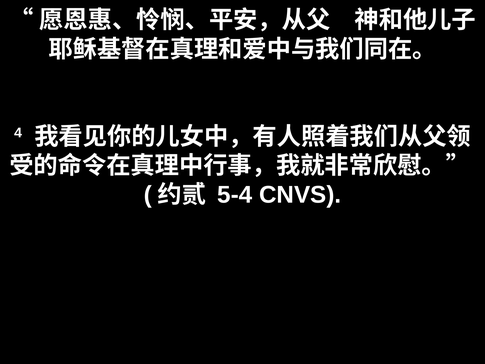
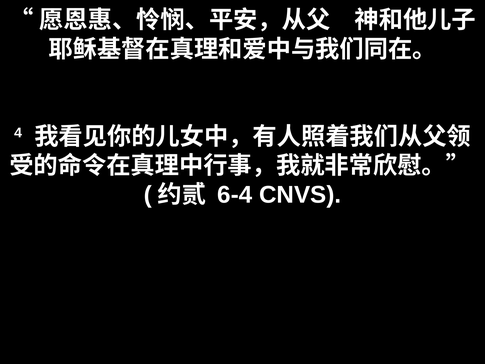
5-4: 5-4 -> 6-4 (235, 195)
